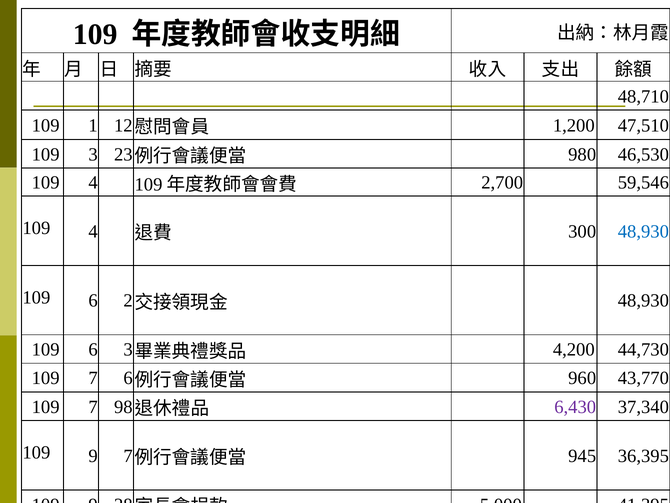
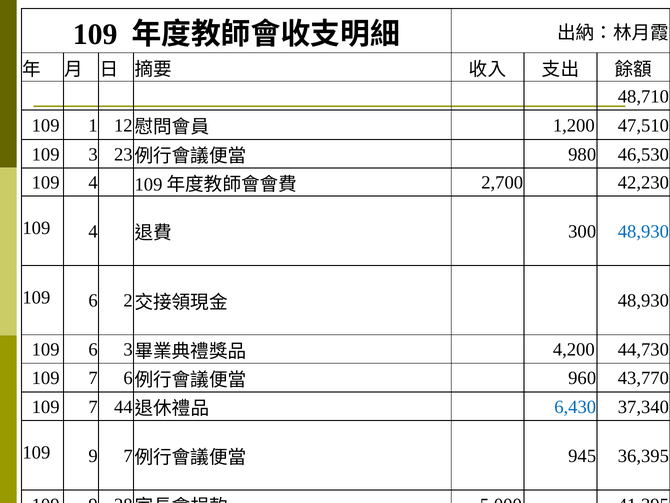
59,546: 59,546 -> 42,230 (643, 183)
98: 98 -> 44 (123, 407)
6,430 colour: purple -> blue (575, 407)
